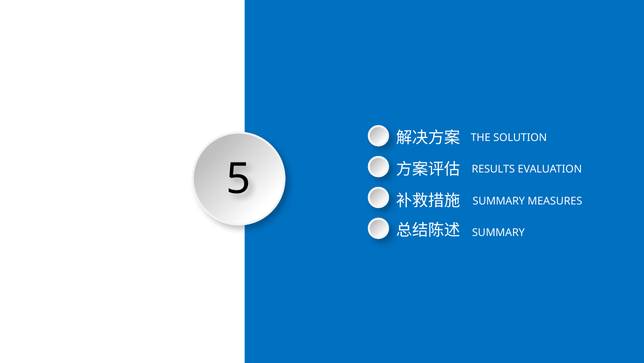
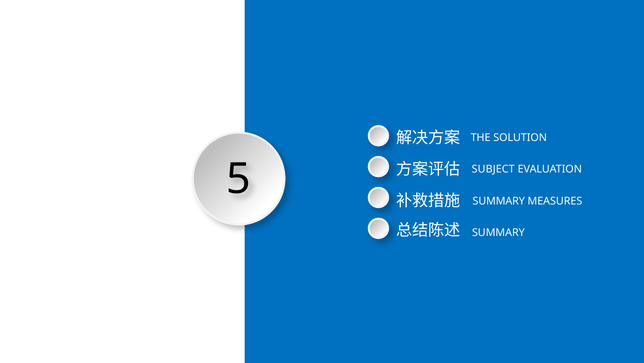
RESULTS: RESULTS -> SUBJECT (493, 169)
